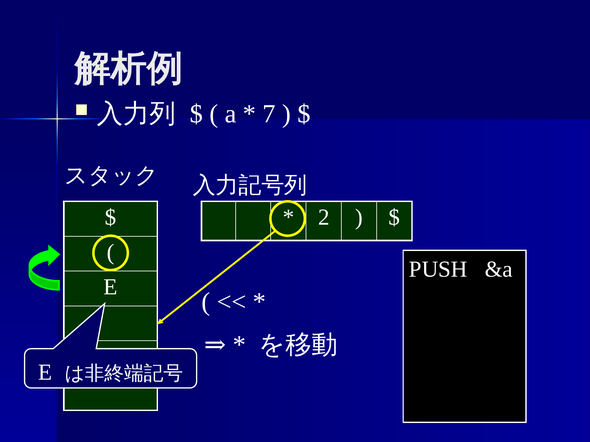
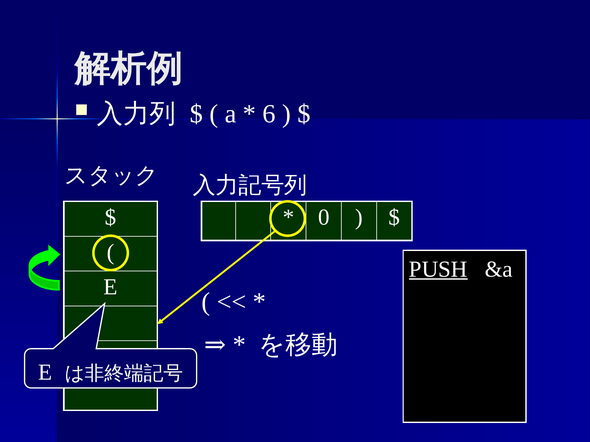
7: 7 -> 6 (269, 114)
2: 2 -> 0 (324, 217)
PUSH underline: none -> present (438, 269)
